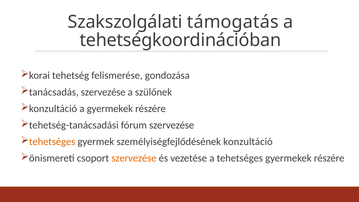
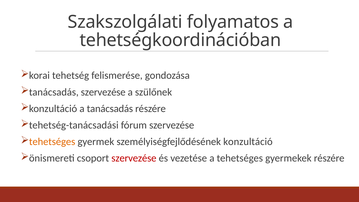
támogatás: támogatás -> folyamatos (233, 22)
a gyermekek: gyermekek -> tanácsadás (110, 109)
szervezése colour: orange -> red (134, 158)
